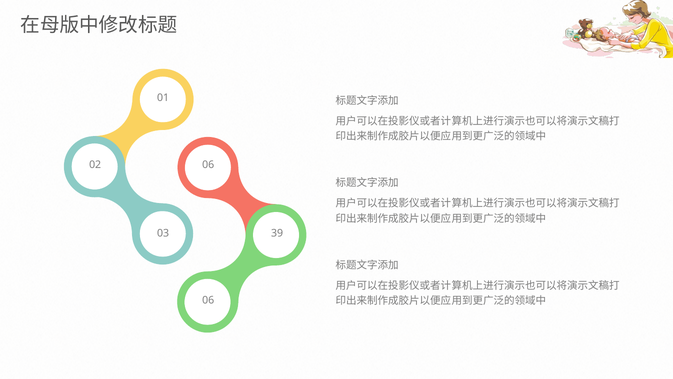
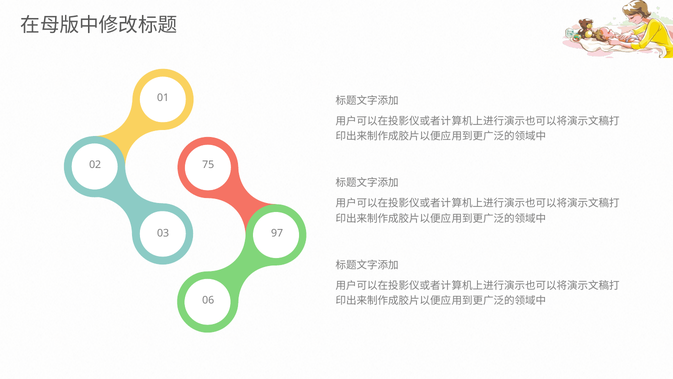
02 06: 06 -> 75 (208, 165)
39: 39 -> 97 (277, 233)
